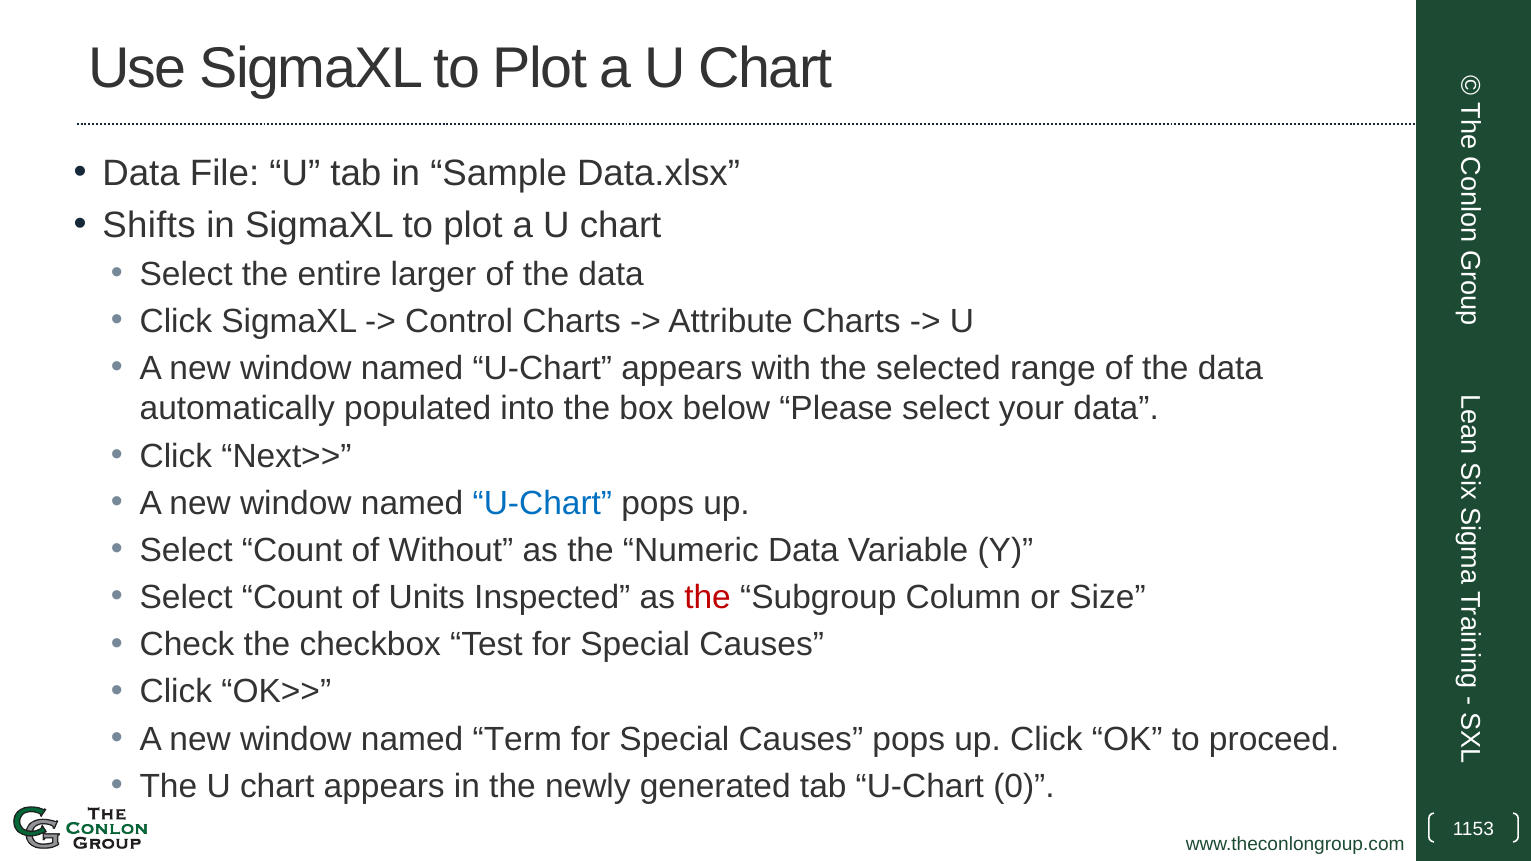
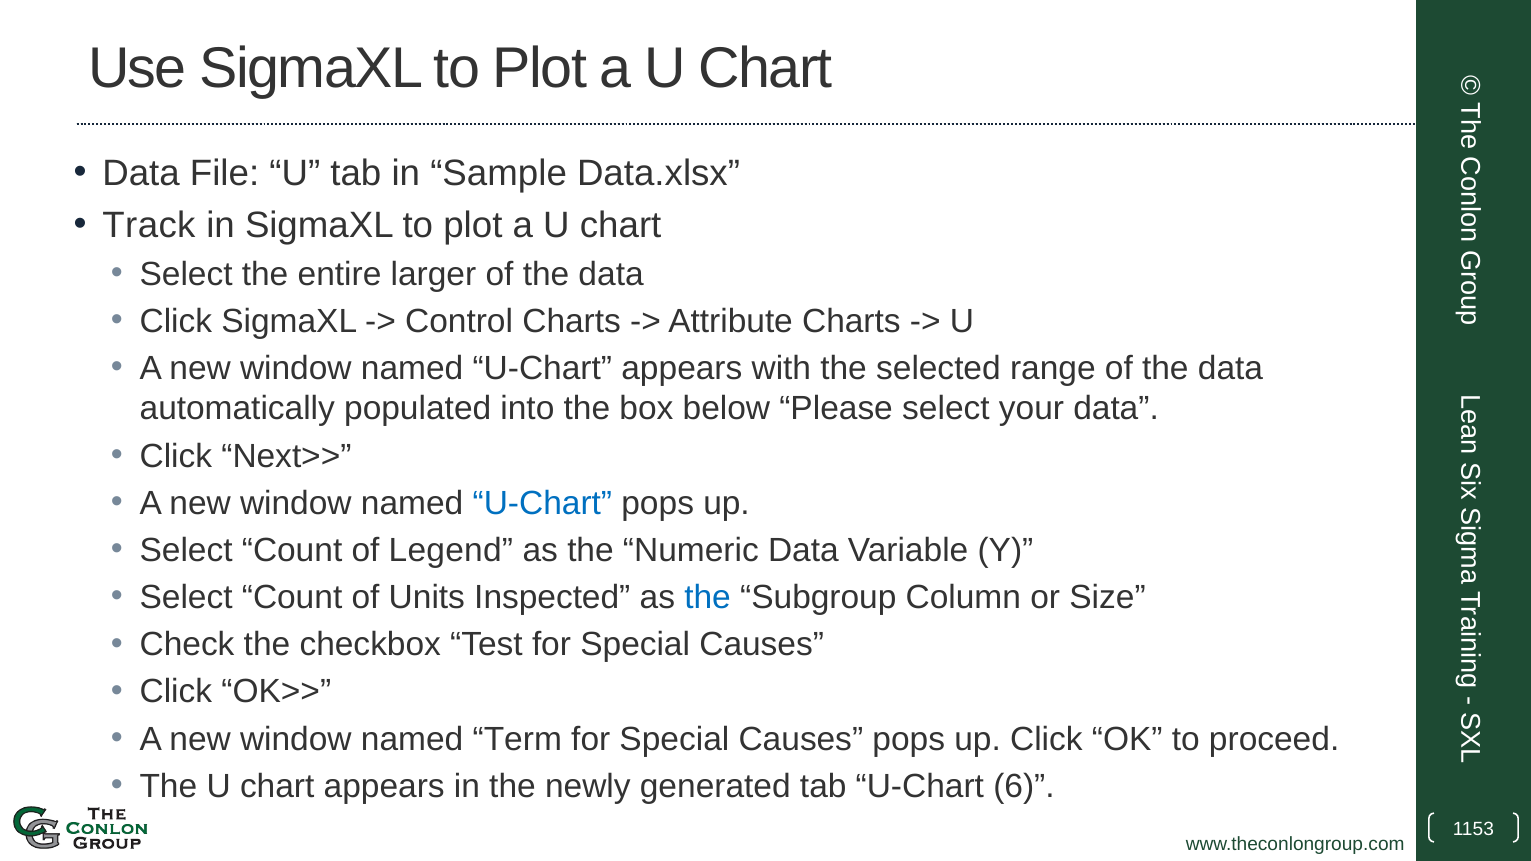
Shifts: Shifts -> Track (149, 225)
Without: Without -> Legend (451, 550)
the colour: red -> blue (708, 598)
0: 0 -> 6 (1024, 786)
